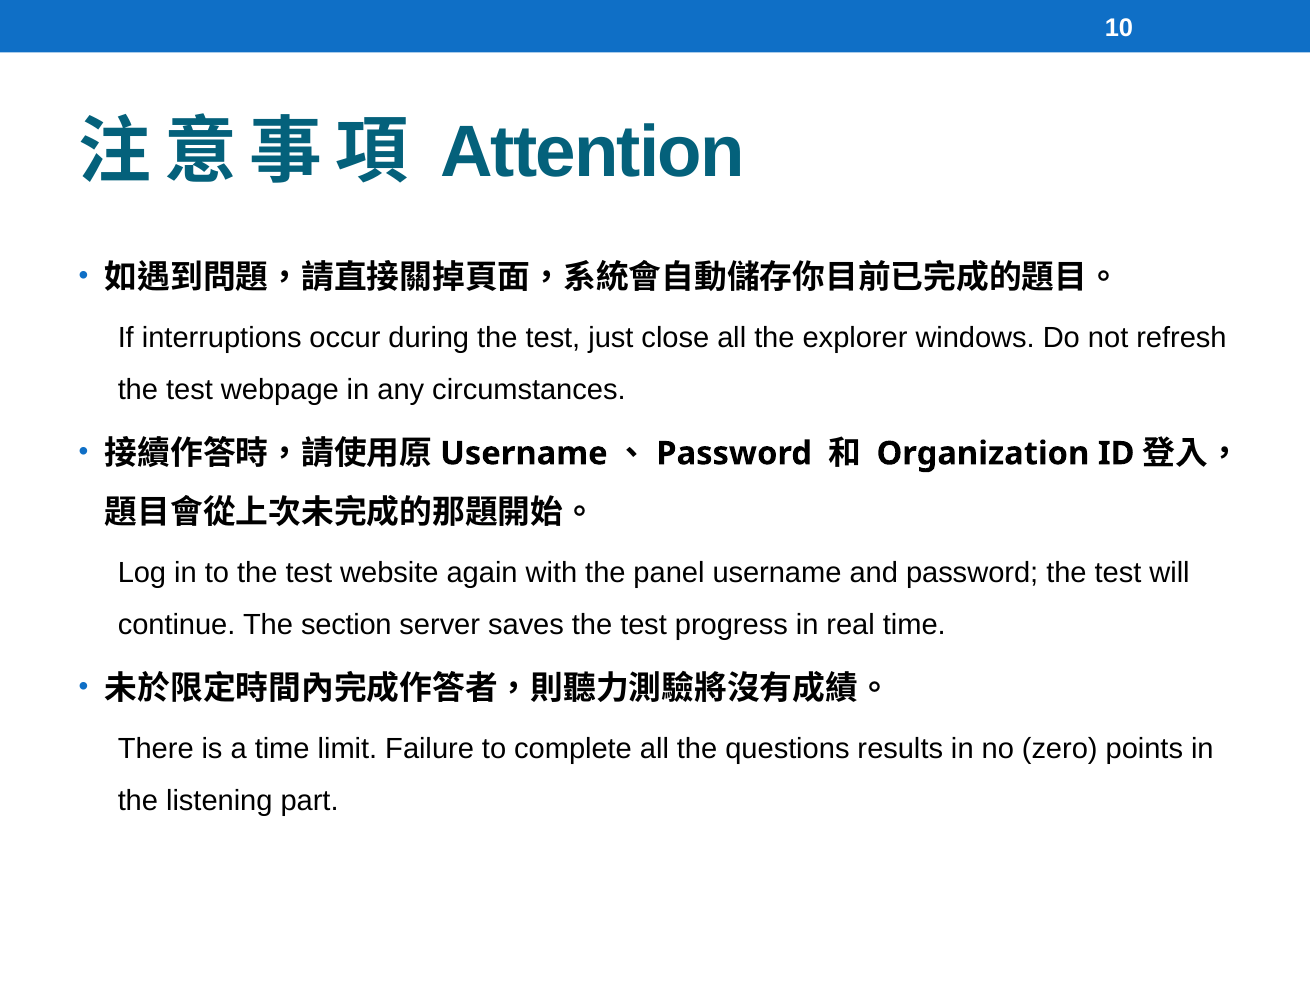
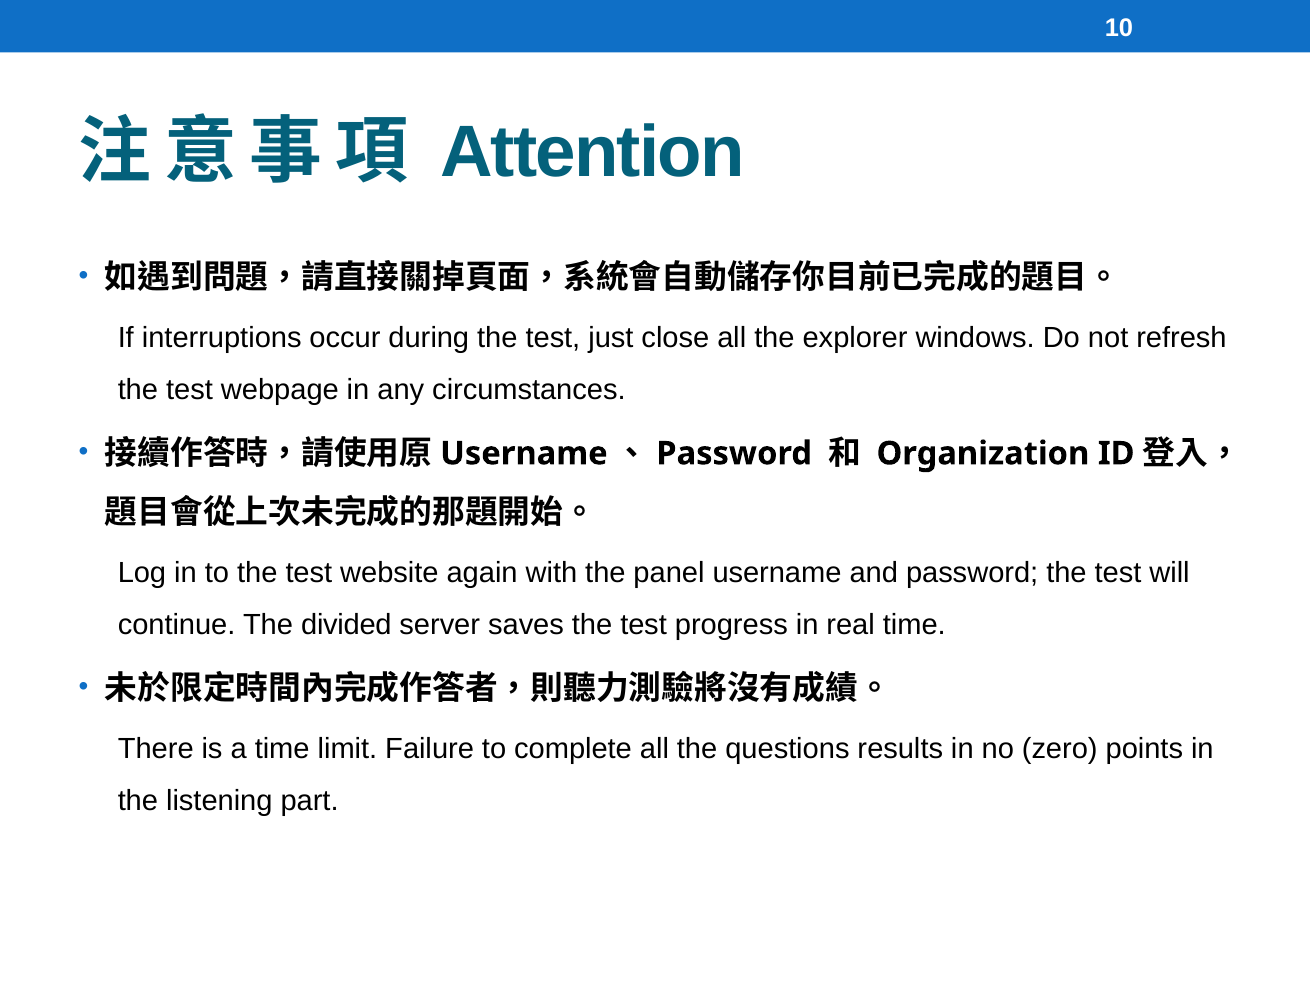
section: section -> divided (346, 625)
